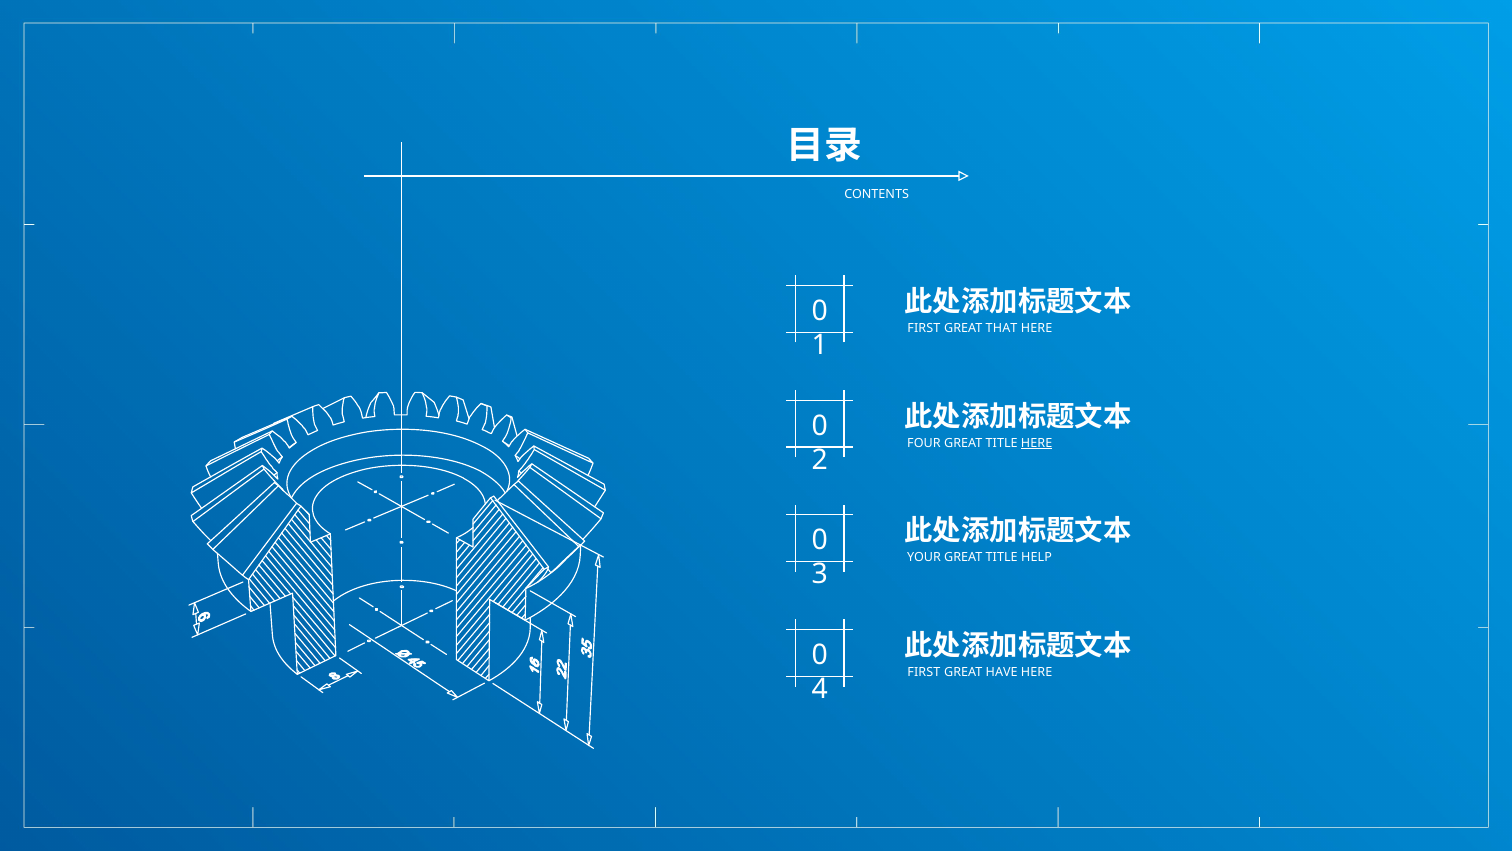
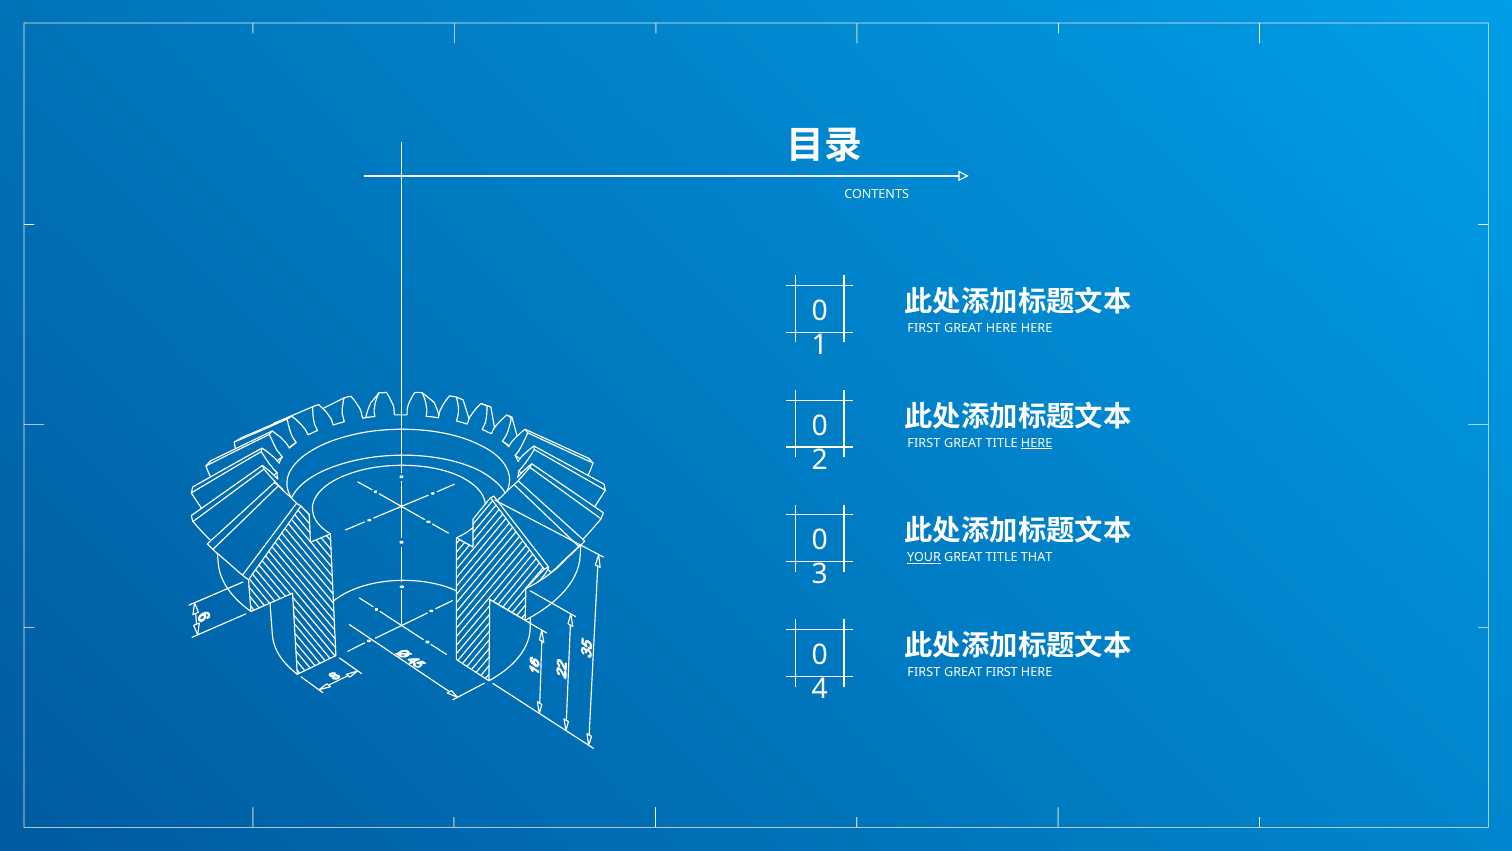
GREAT THAT: THAT -> HERE (1002, 328)
FOUR: FOUR -> FIRST (924, 443)
YOUR underline: none -> present (924, 557)
HELP: HELP -> THAT (1037, 557)
GREAT HAVE: HAVE -> FIRST (1002, 672)
